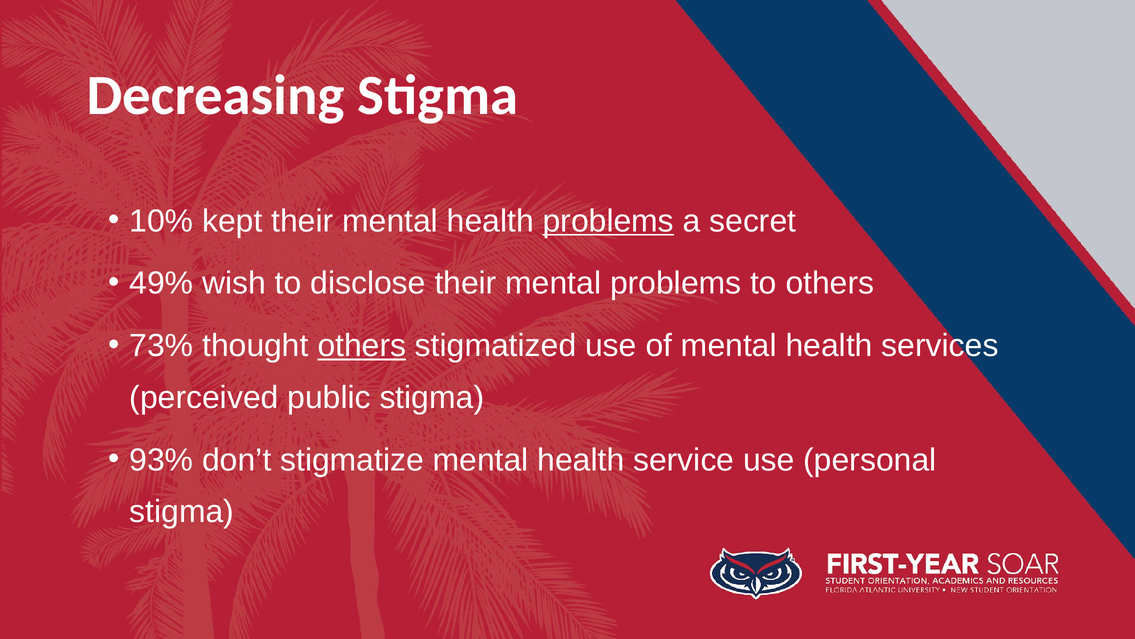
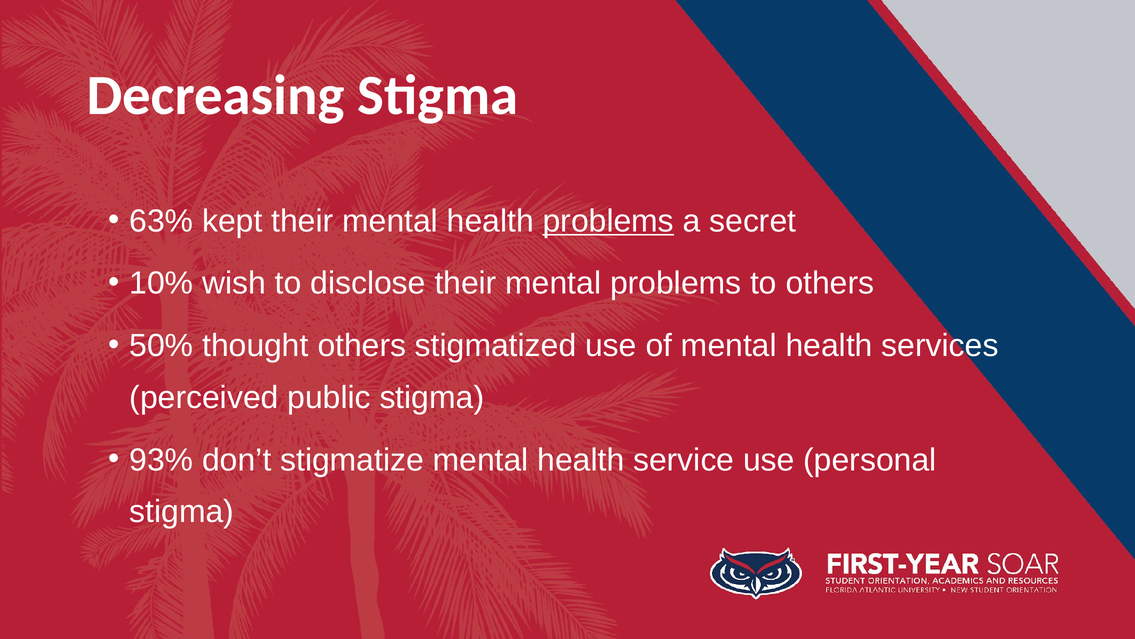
10%: 10% -> 63% (161, 221)
49%: 49% -> 10% (161, 283)
73%: 73% -> 50% (161, 346)
others underline: present -> none (362, 346)
